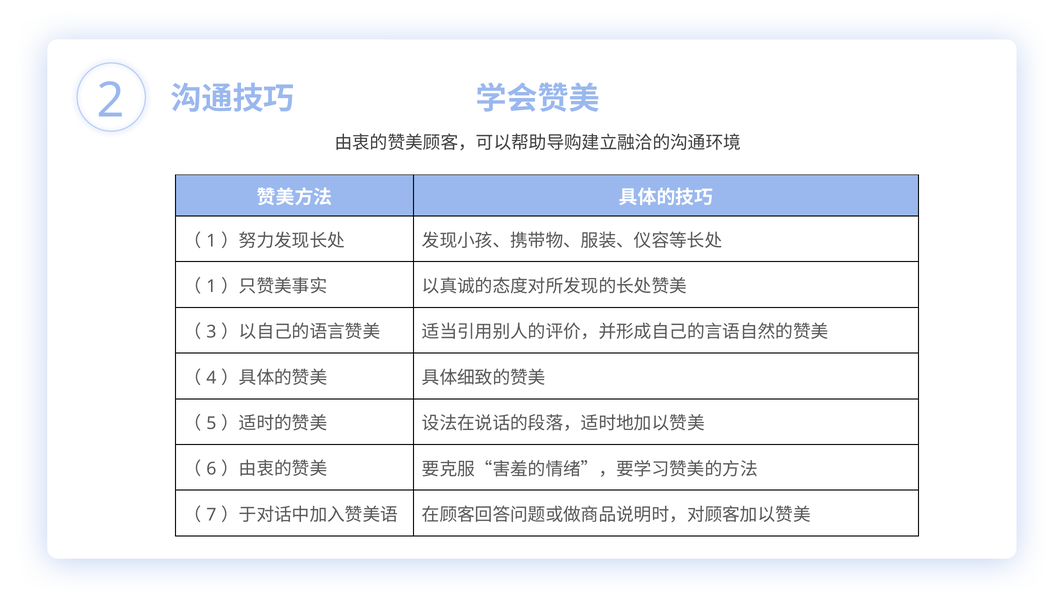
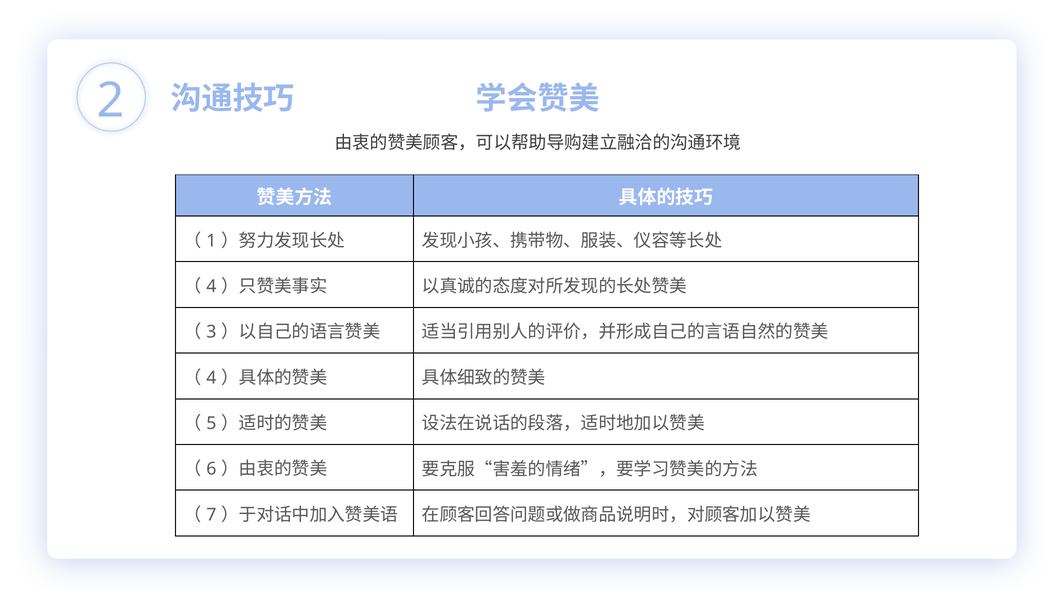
1: 1 -> 4 (211, 286)
